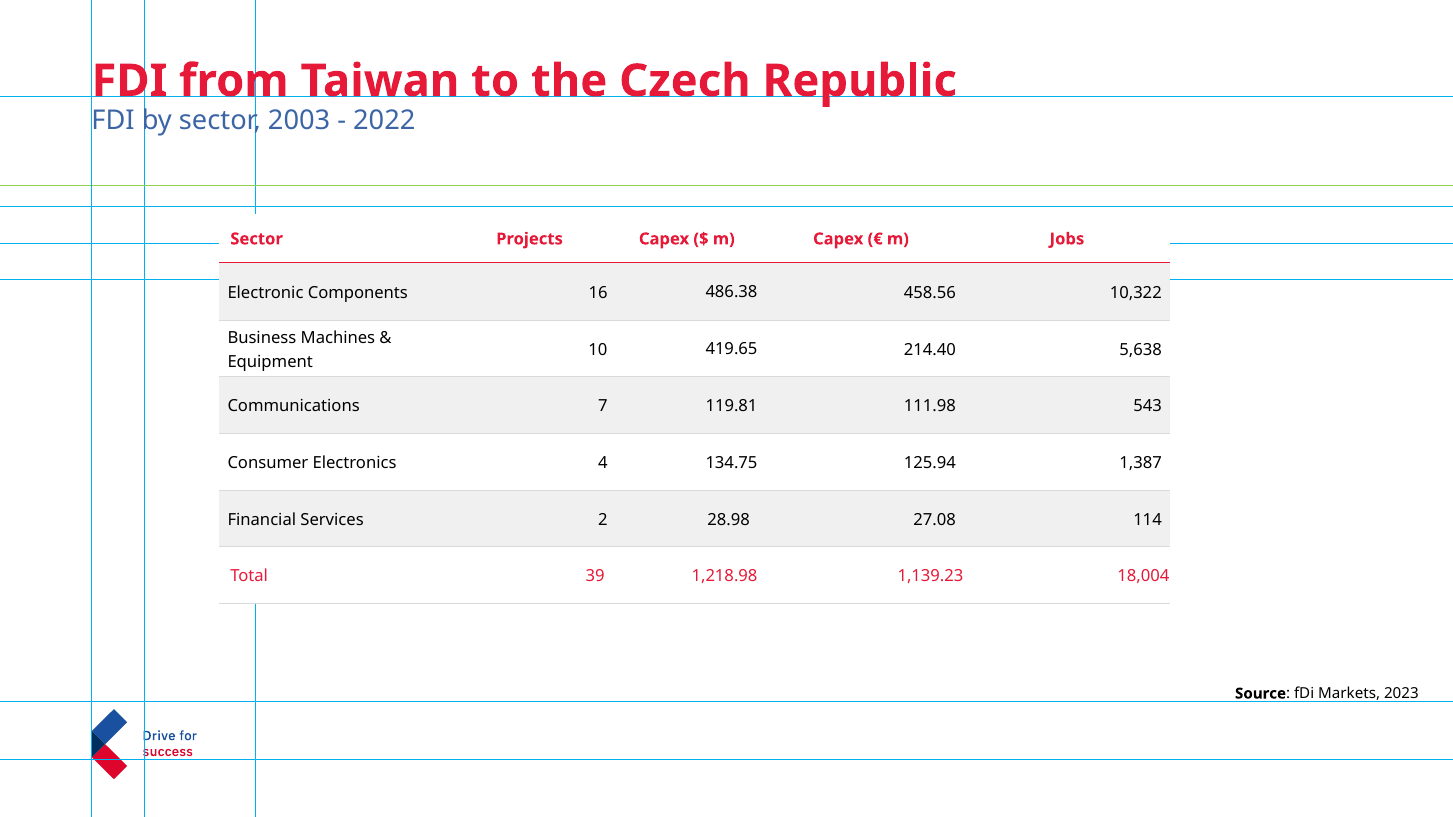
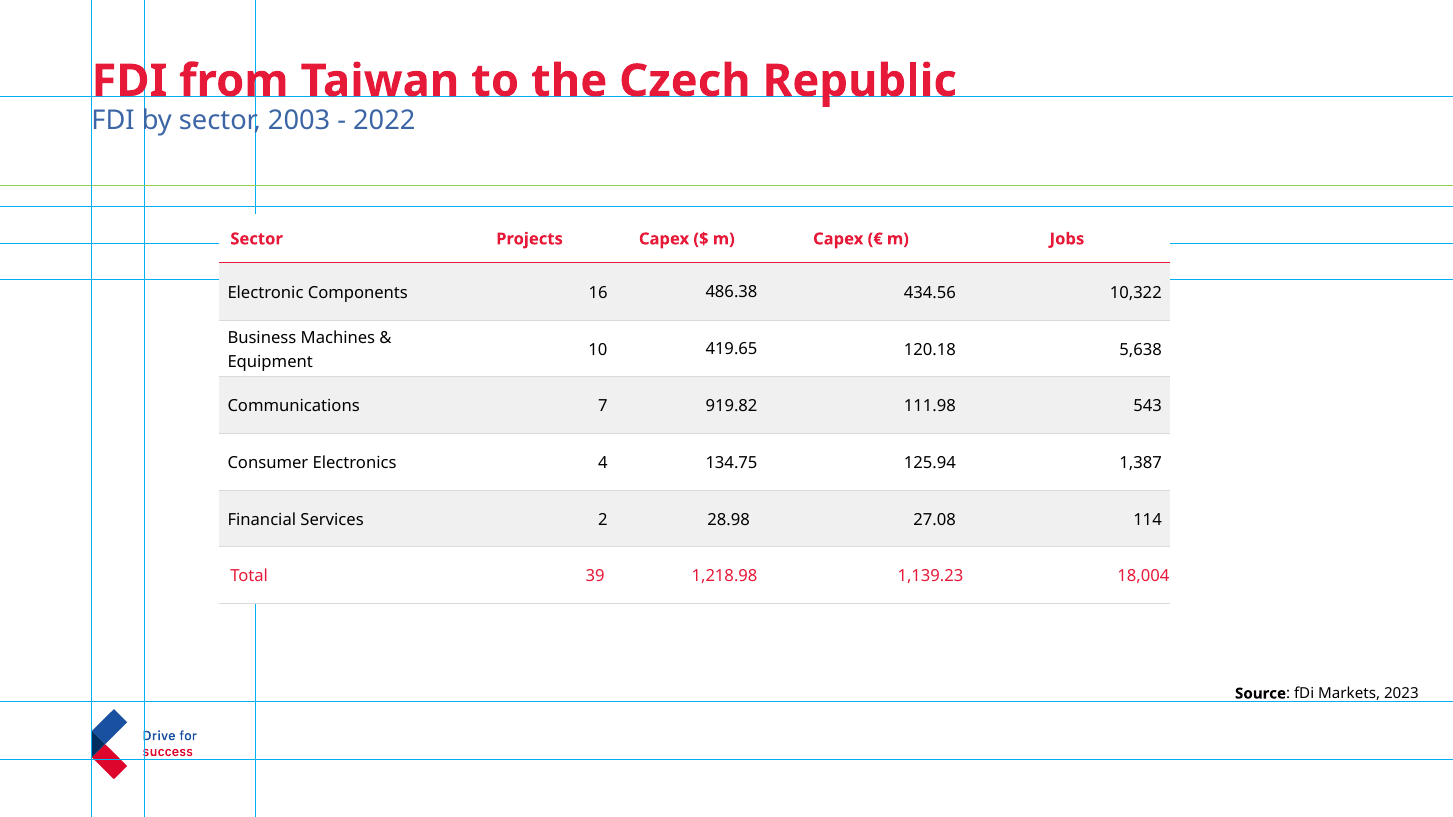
458.56: 458.56 -> 434.56 (930, 293)
214.40: 214.40 -> 120.18 (930, 350)
119.81: 119.81 -> 919.82 (731, 406)
